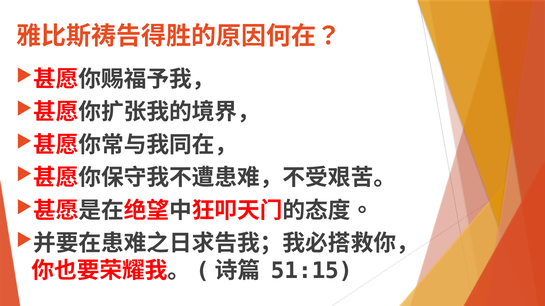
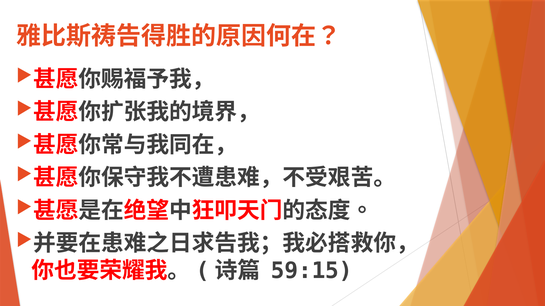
51:15: 51:15 -> 59:15 (312, 271)
